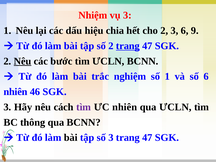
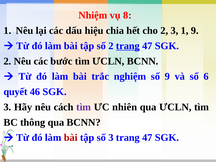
vụ 3: 3 -> 8 (127, 15)
3 6: 6 -> 1 (185, 31)
Nêu underline: present -> none (23, 61)
số 1: 1 -> 9 (167, 76)
nhiên: nhiên -> quyết (16, 92)
bài colour: black -> red (71, 138)
